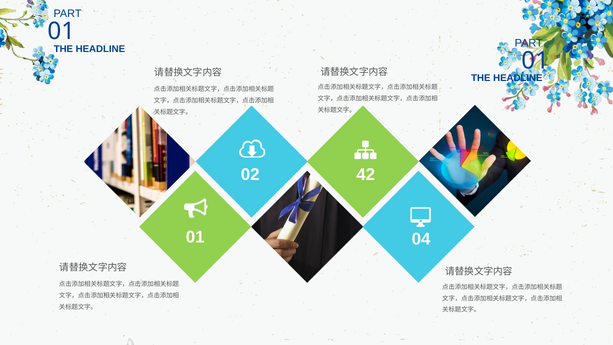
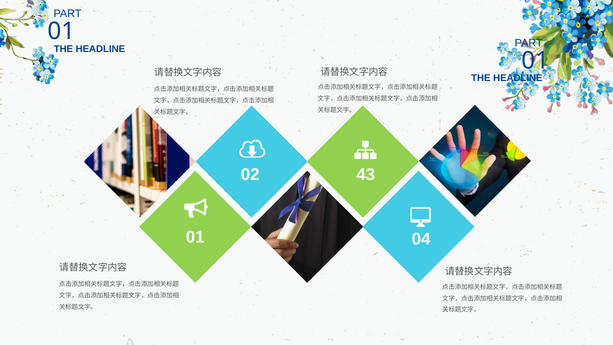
42: 42 -> 43 (366, 174)
